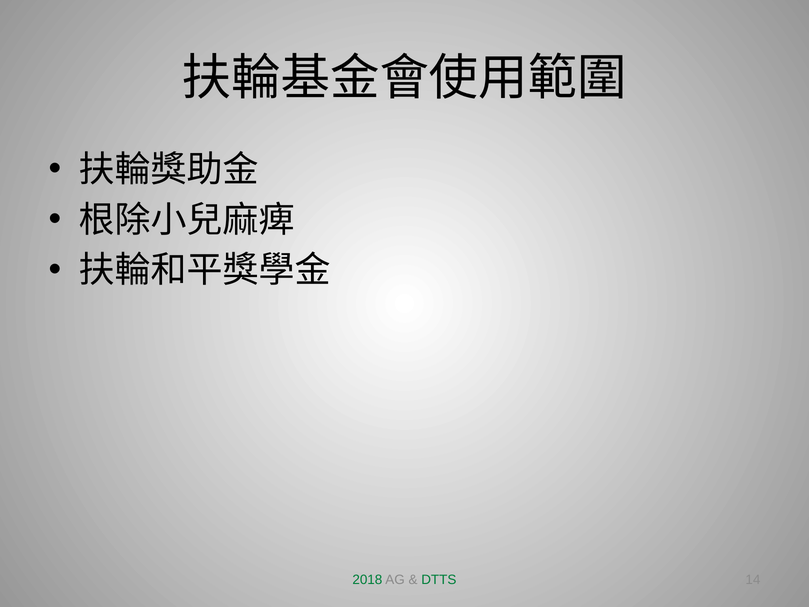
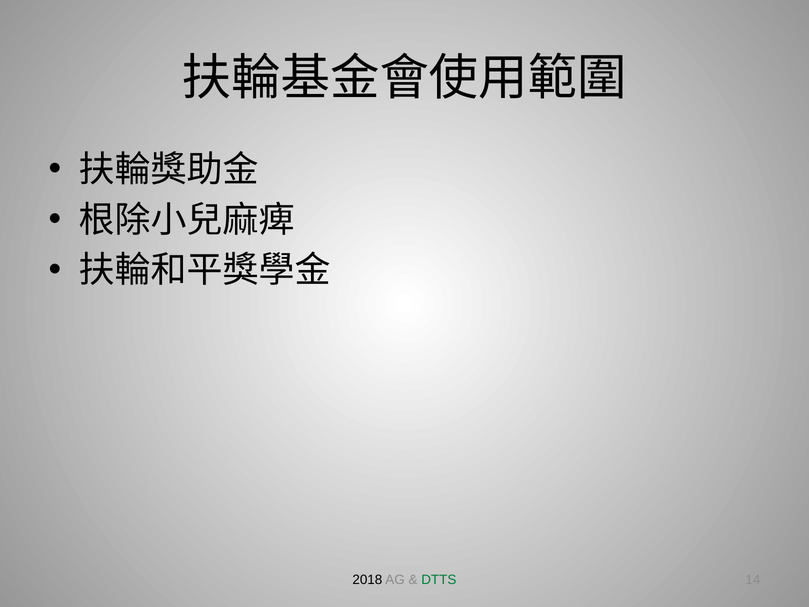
2018 colour: green -> black (367, 579)
